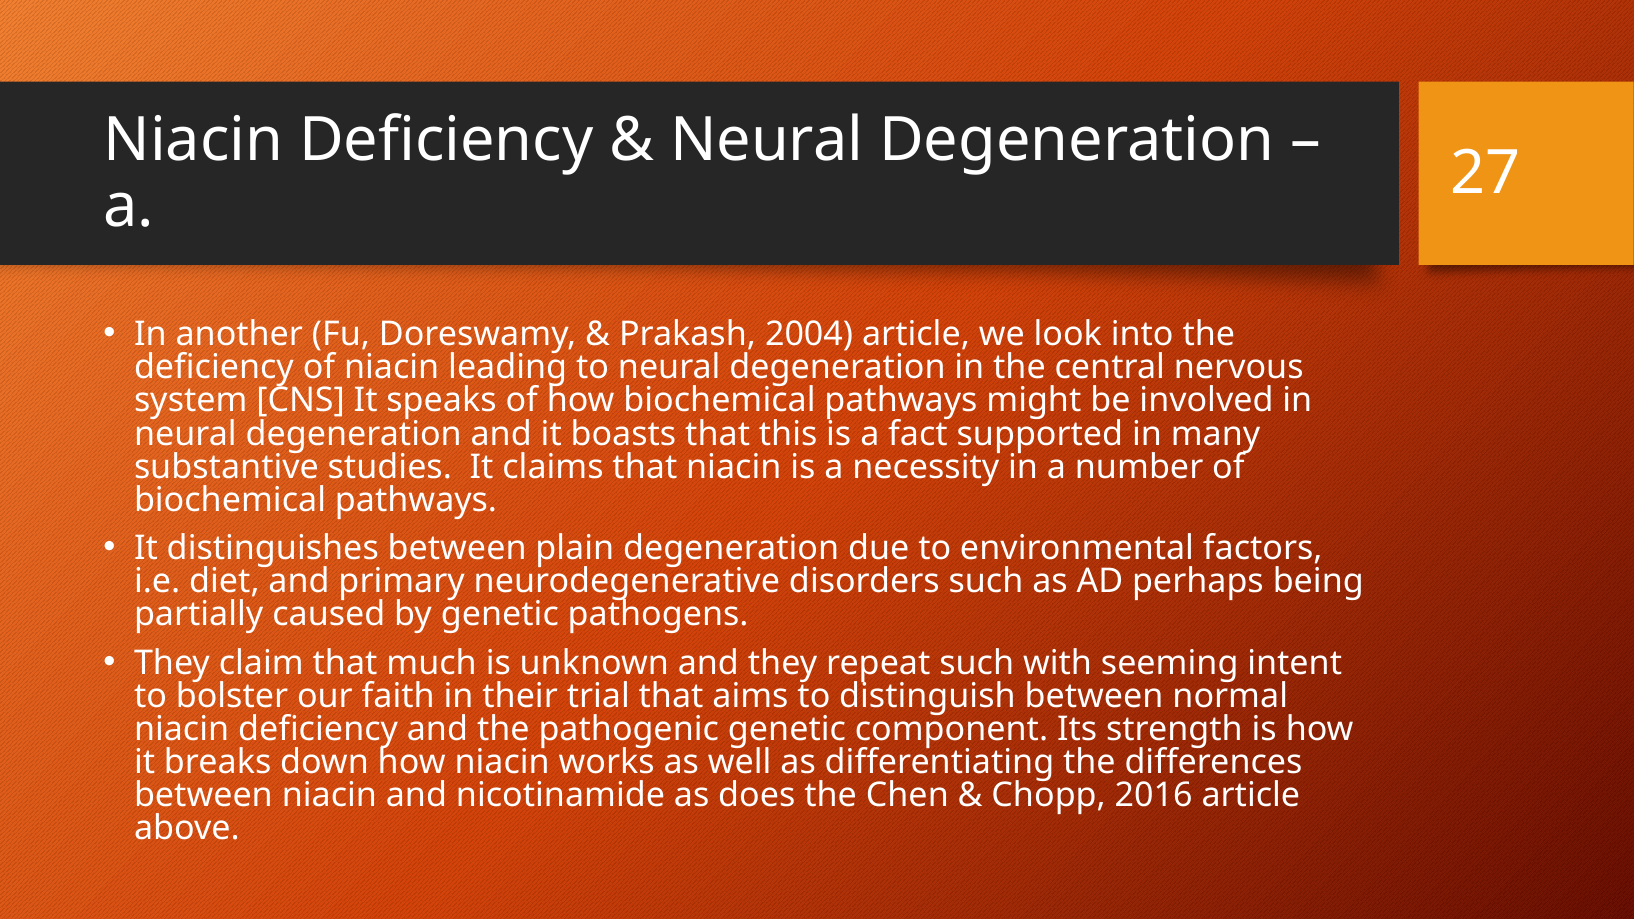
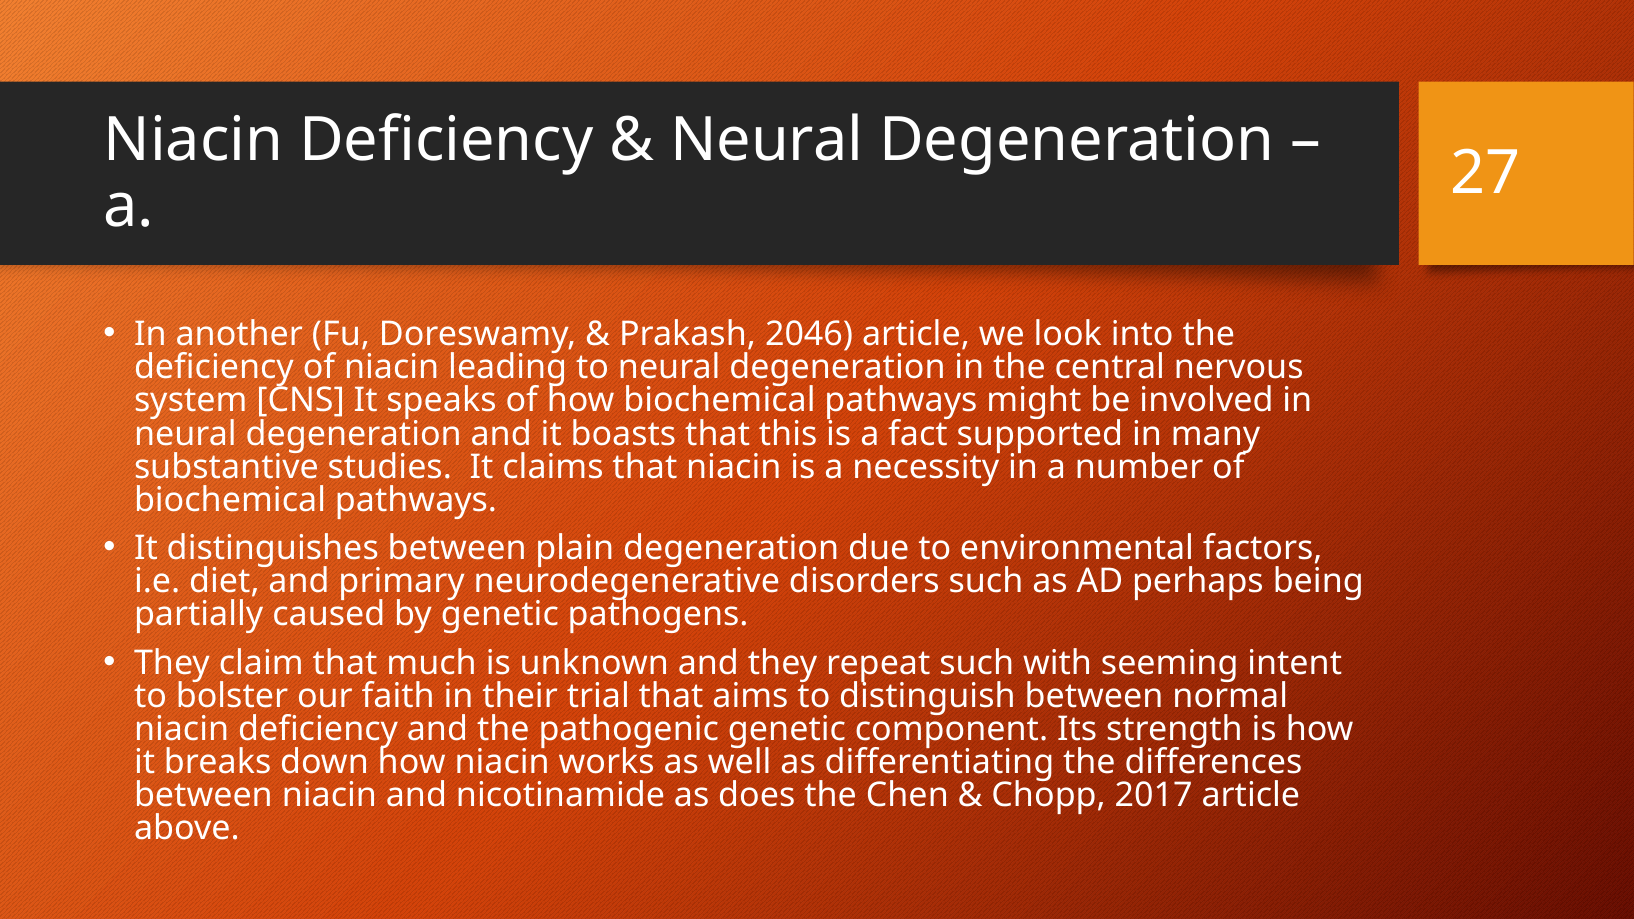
2004: 2004 -> 2046 (809, 335)
2016: 2016 -> 2017 (1154, 795)
